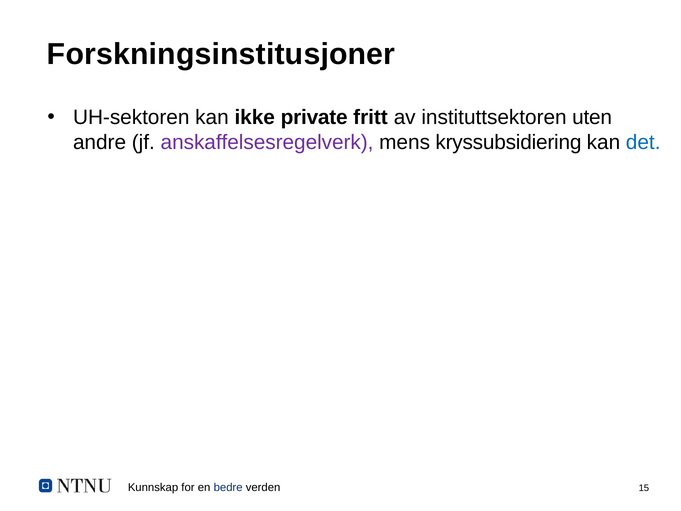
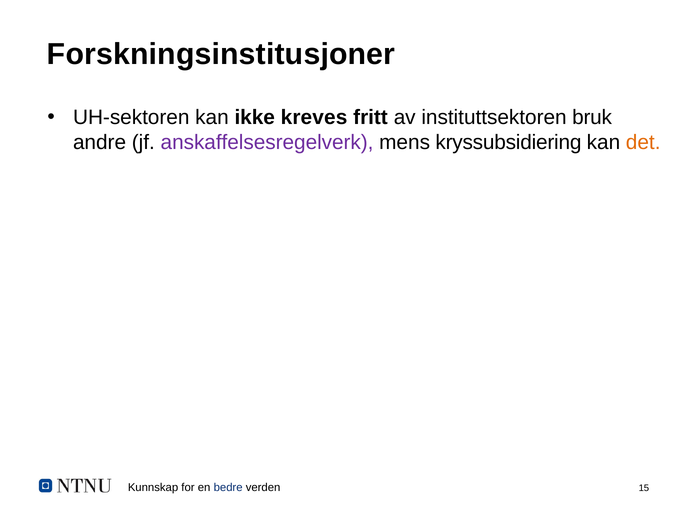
private: private -> kreves (314, 117)
uten: uten -> bruk (592, 117)
det colour: blue -> orange (643, 142)
